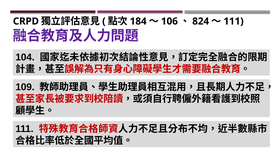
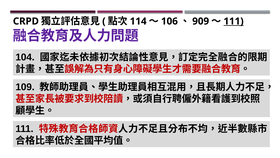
184: 184 -> 114 (138, 21)
824: 824 -> 909 (201, 21)
111 underline: none -> present (234, 21)
